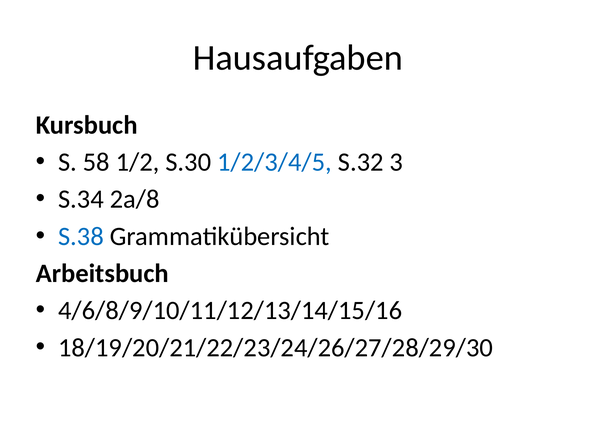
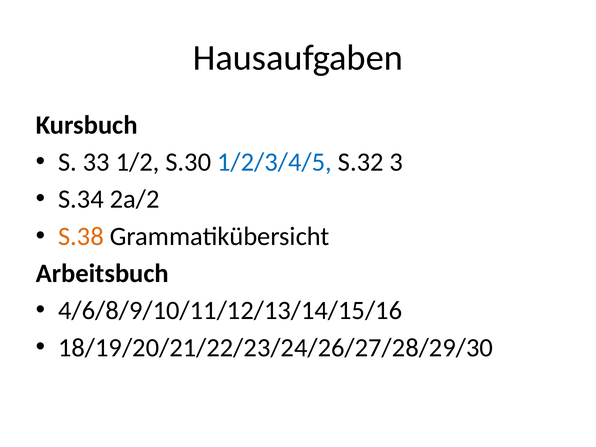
58: 58 -> 33 (96, 162)
2a/8: 2a/8 -> 2a/2 (135, 199)
S.38 colour: blue -> orange (81, 236)
